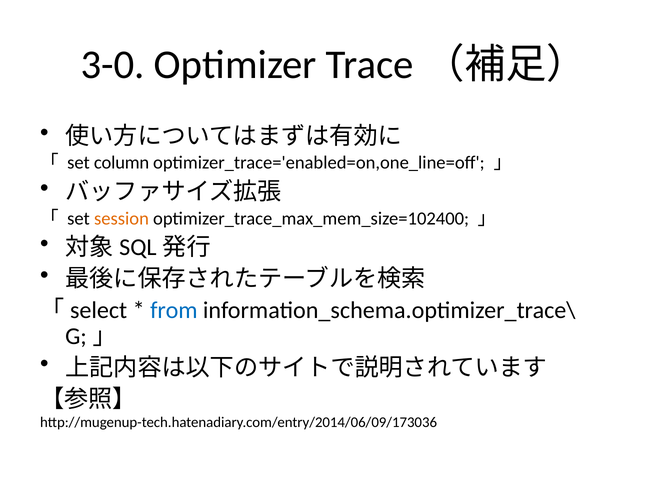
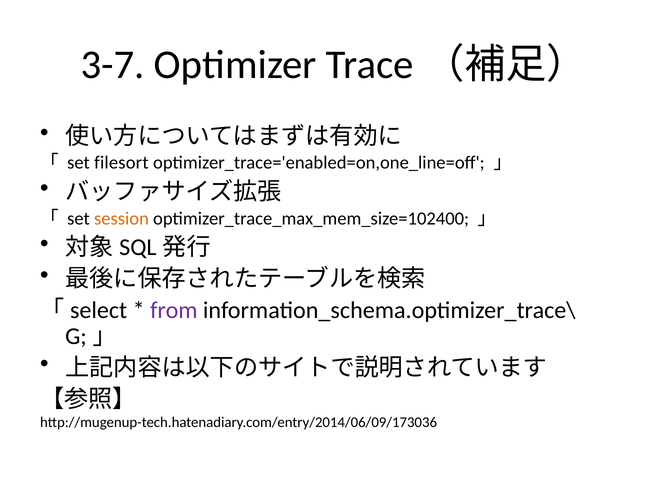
3-0: 3-0 -> 3-7 (113, 65)
column: column -> filesort (121, 163)
from colour: blue -> purple (174, 310)
